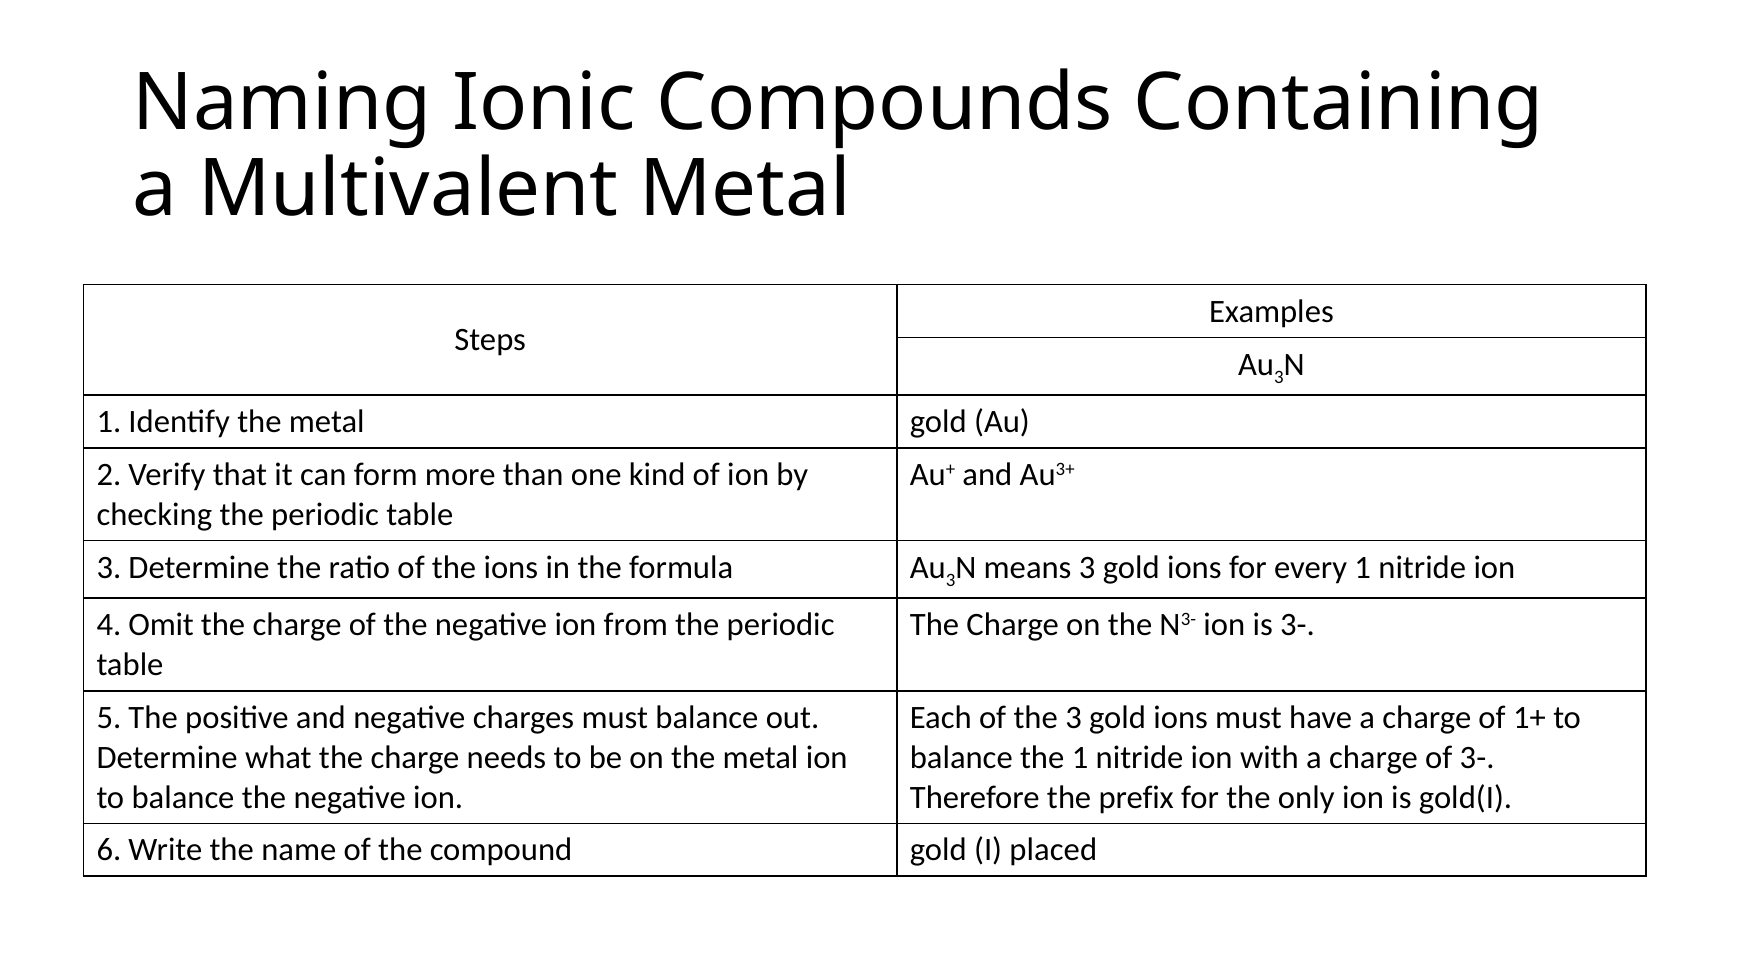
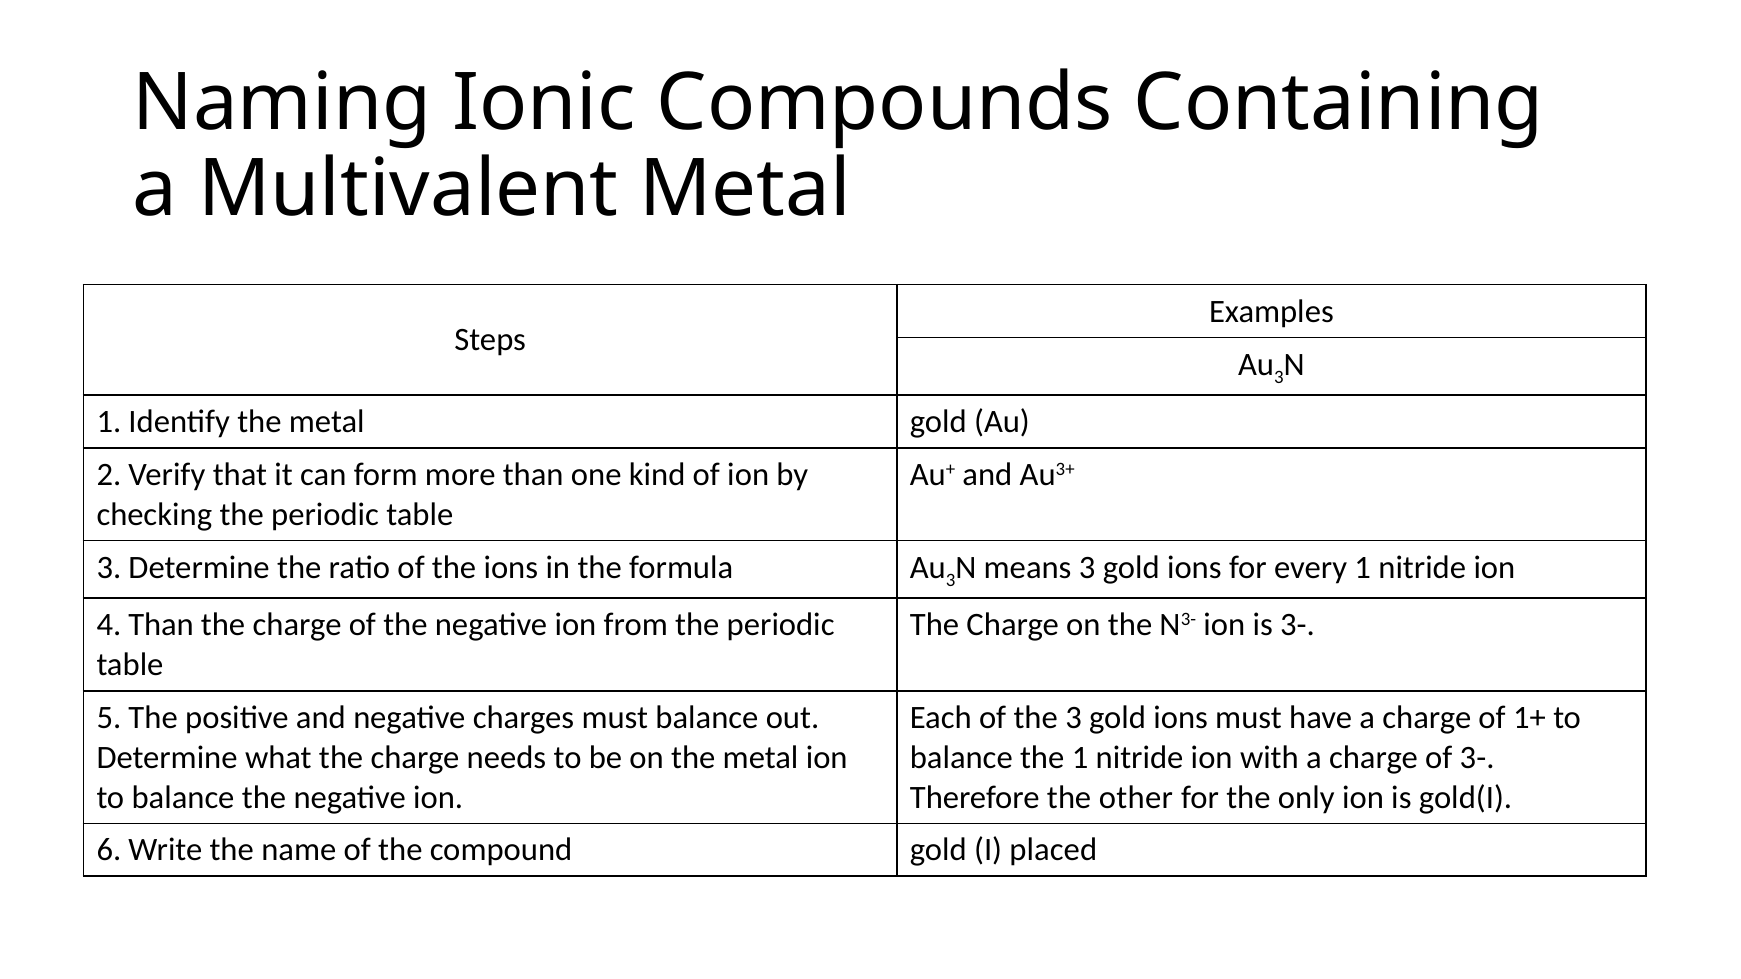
4 Omit: Omit -> Than (161, 625)
prefix: prefix -> other (1136, 797)
